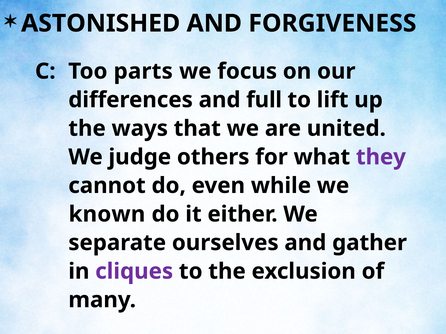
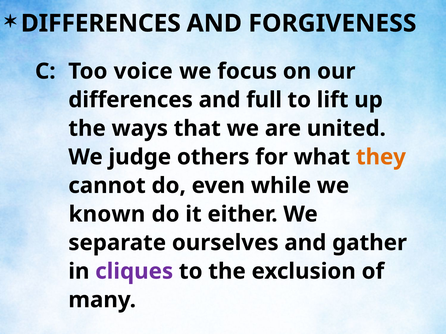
ASTONISHED: ASTONISHED -> DIFFERENCES (101, 23)
parts: parts -> voice (143, 71)
they colour: purple -> orange (381, 157)
